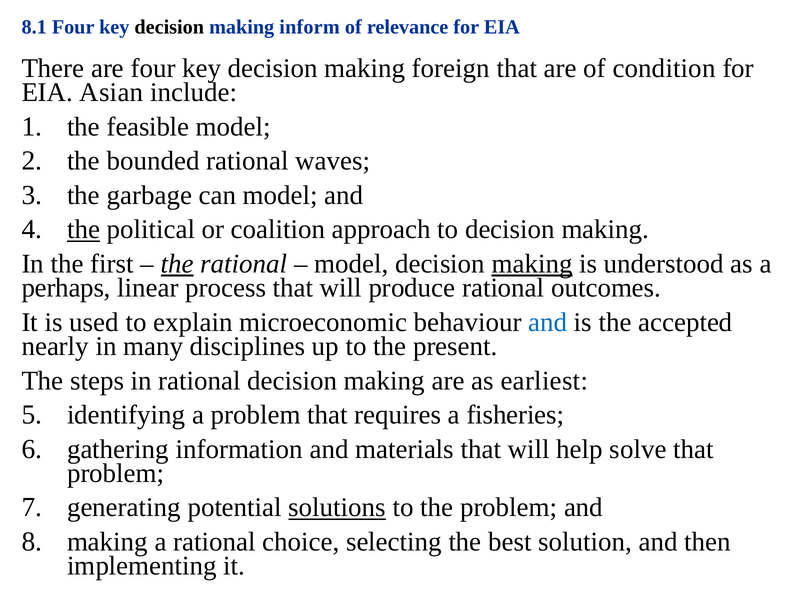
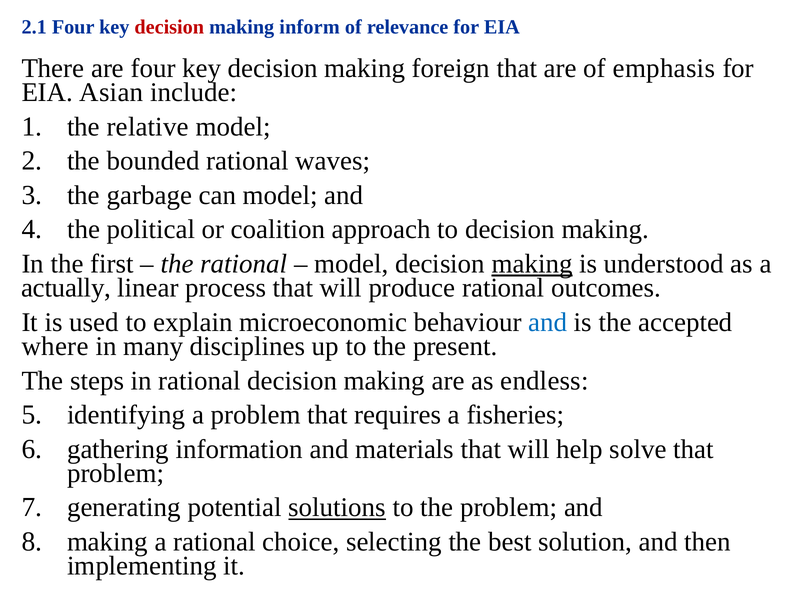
8.1: 8.1 -> 2.1 (34, 27)
decision colour: black -> red (169, 27)
condition: condition -> emphasis (664, 68)
feasible: feasible -> relative (148, 127)
the underline: present -> none (84, 229)
the underline: present -> none (177, 264)
perhaps: perhaps -> actually (66, 288)
nearly: nearly -> where (55, 346)
earliest: earliest -> endless (544, 381)
